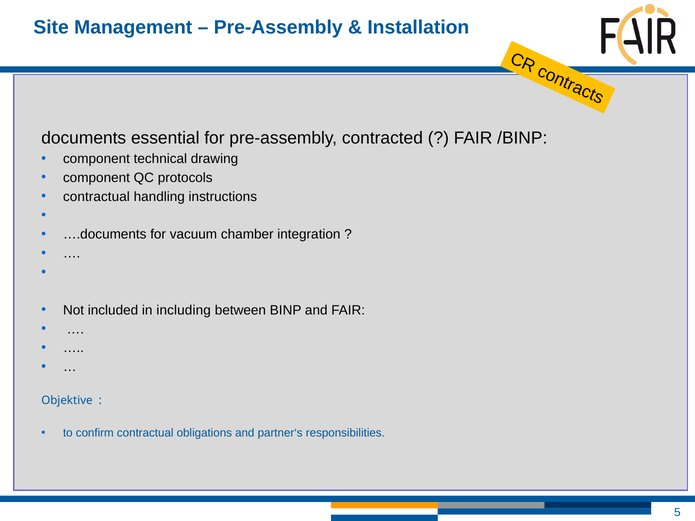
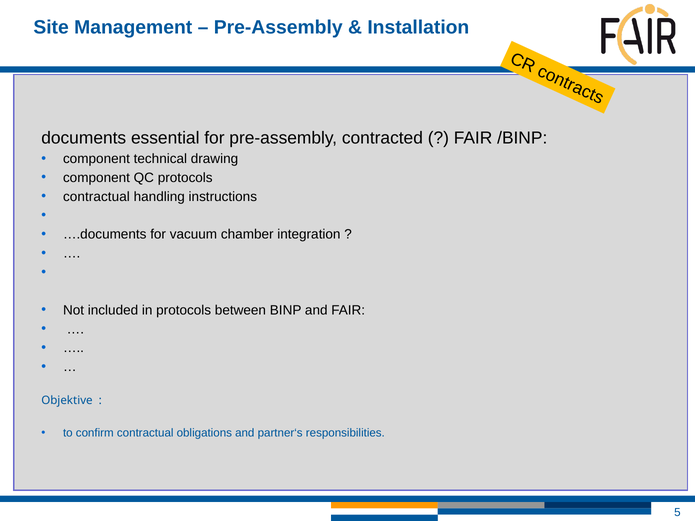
in including: including -> protocols (184, 310)
